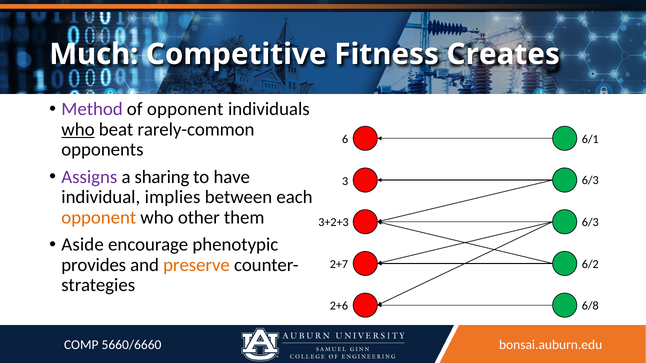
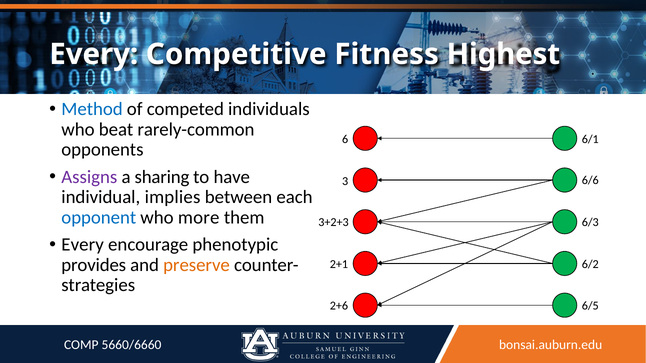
Much: Much -> Every (94, 54)
Creates: Creates -> Highest (503, 54)
Method colour: purple -> blue (92, 109)
of opponent: opponent -> competed (185, 109)
who underline: present -> none (78, 130)
6/3: 6/3 -> 6/6 (590, 181)
opponent colour: orange -> blue (99, 218)
other: other -> more (199, 218)
Aside: Aside -> Every (83, 245)
2+7: 2+7 -> 2+1 (339, 265)
6/8: 6/8 -> 6/5 (590, 306)
